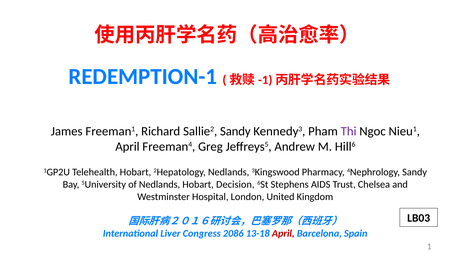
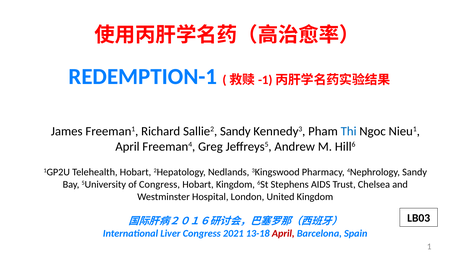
Thi colour: purple -> blue (349, 131)
of Nedlands: Nedlands -> Congress (159, 185)
Hobart Decision: Decision -> Kingdom (235, 185)
2086: 2086 -> 2021 (233, 234)
